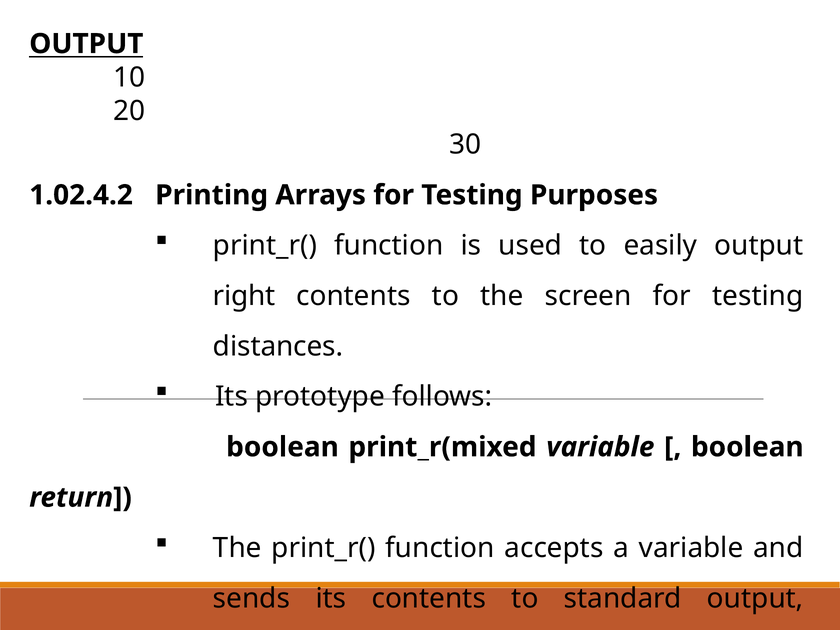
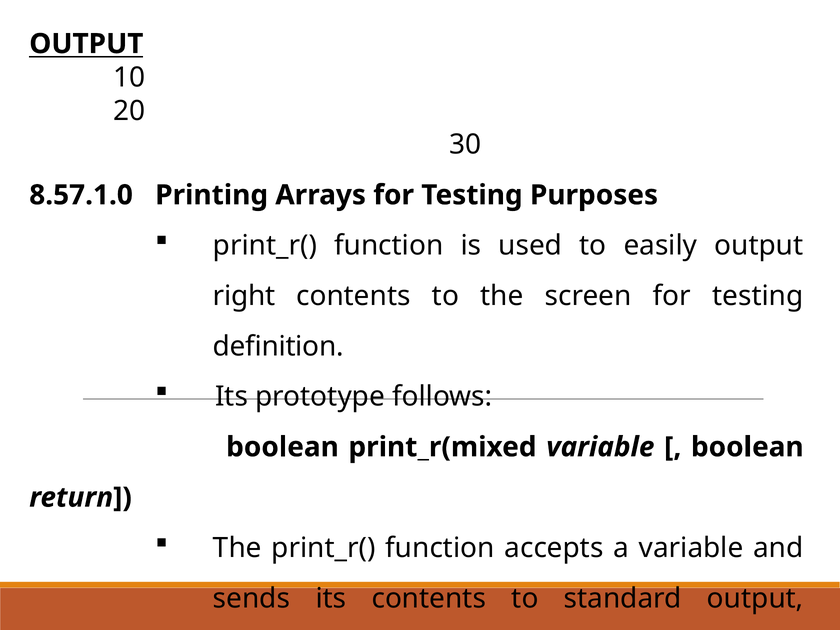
1.02.4.2: 1.02.4.2 -> 8.57.1.0 (81, 195)
distances: distances -> definition (278, 346)
